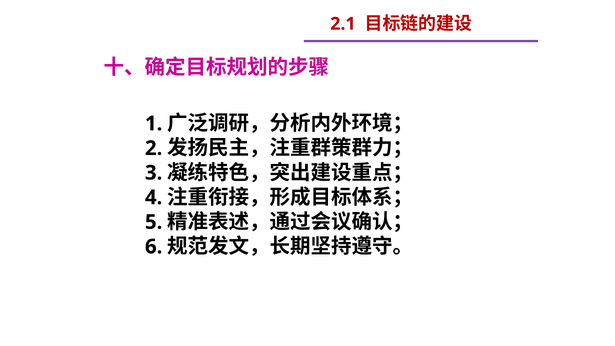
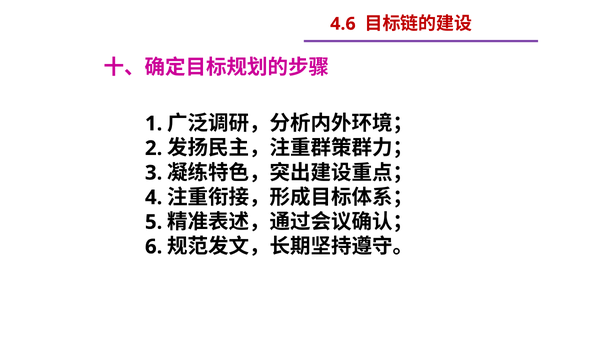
2.1: 2.1 -> 4.6 (343, 24)
